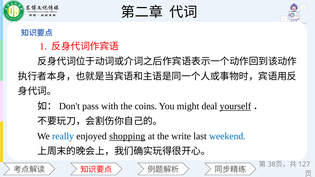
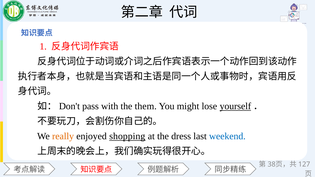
coins: coins -> them (146, 106)
deal: deal -> lose (209, 106)
really colour: blue -> orange (63, 136)
write: write -> dress (181, 136)
